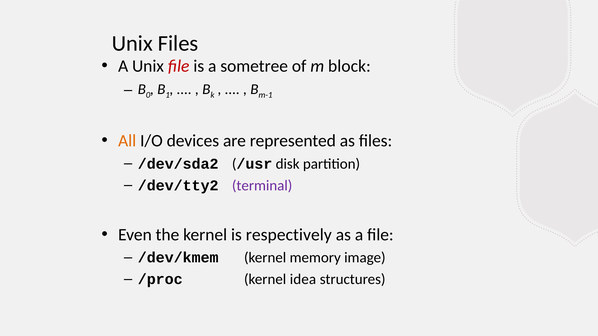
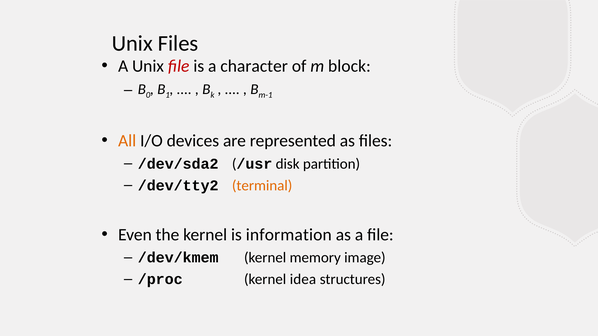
sometree: sometree -> character (254, 66)
terminal colour: purple -> orange (262, 186)
respectively: respectively -> information (289, 235)
